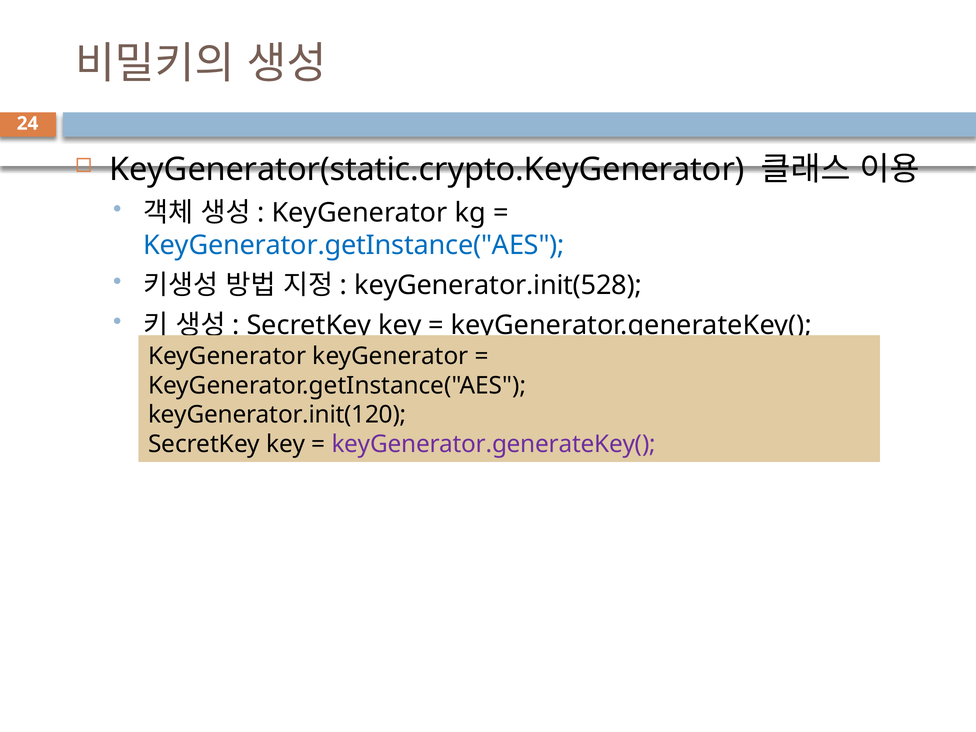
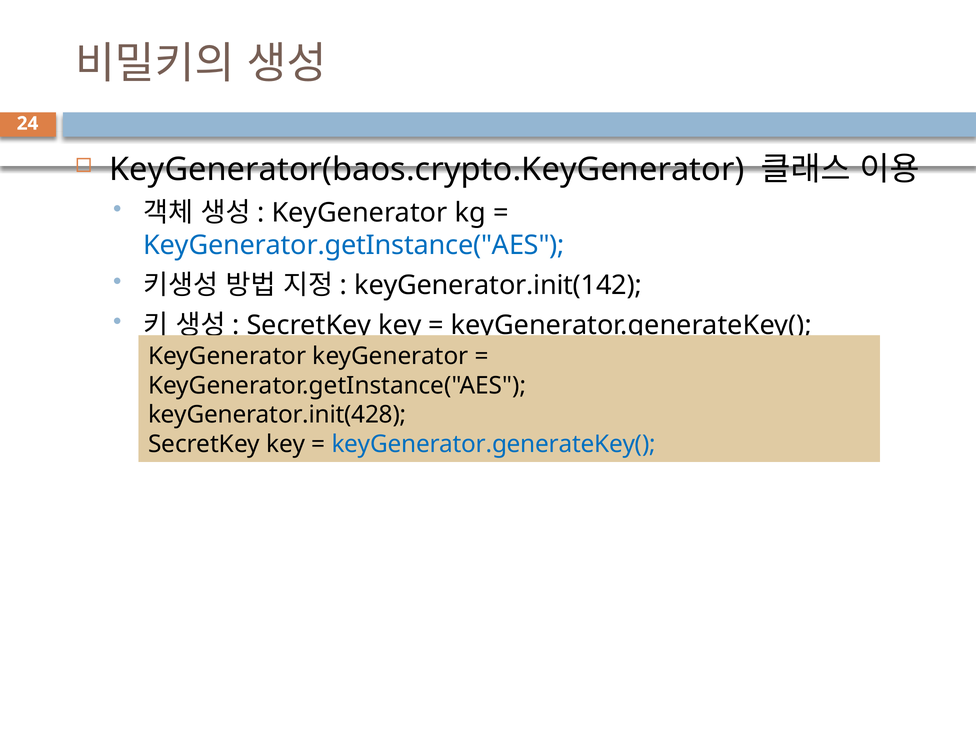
KeyGenerator(static.crypto.KeyGenerator: KeyGenerator(static.crypto.KeyGenerator -> KeyGenerator(baos.crypto.KeyGenerator (427, 170)
keyGenerator.init(528: keyGenerator.init(528 -> keyGenerator.init(142 (498, 285)
keyGenerator.init(120: keyGenerator.init(120 -> keyGenerator.init(428 (277, 415)
keyGenerator.generateKey( colour: purple -> blue (494, 444)
